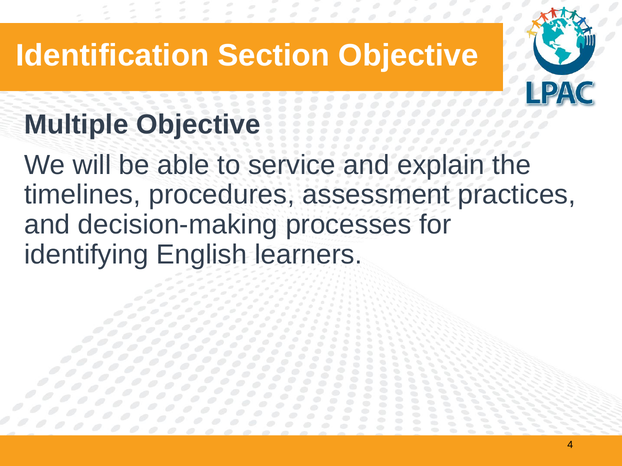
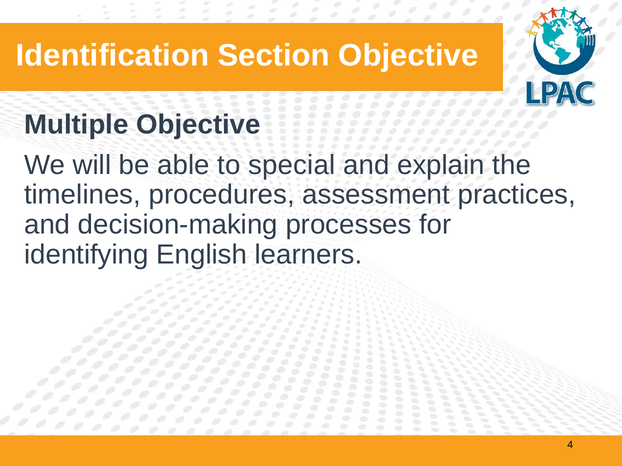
service: service -> special (292, 165)
